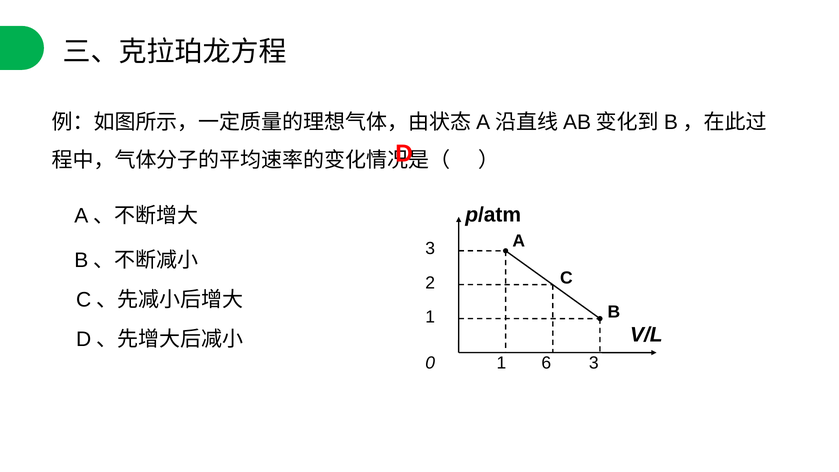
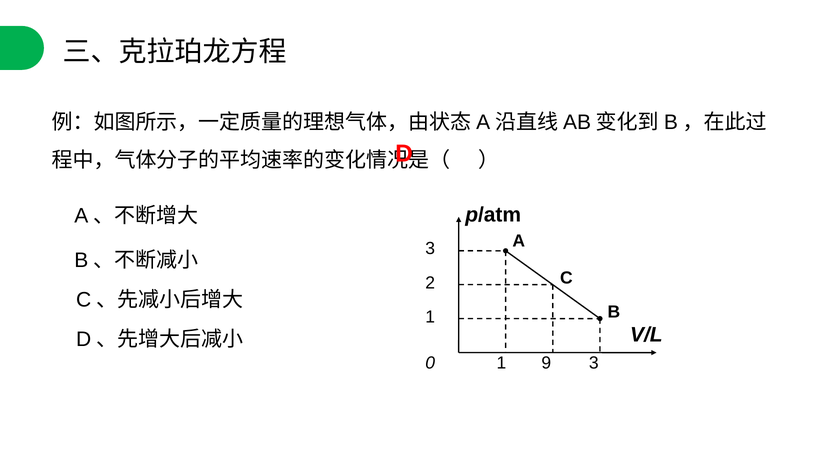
6: 6 -> 9 (546, 363)
